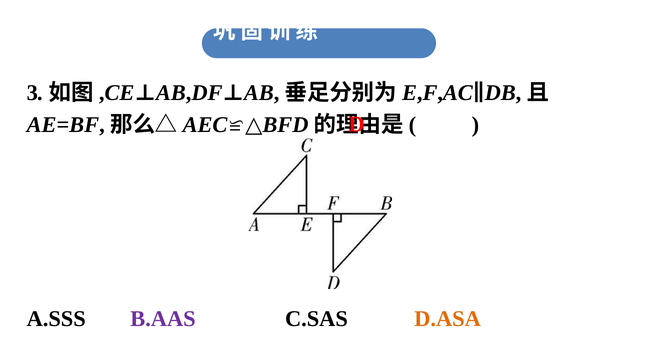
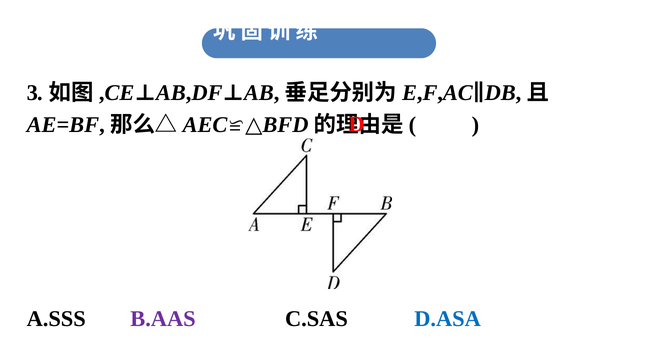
D.ASA colour: orange -> blue (448, 318)
